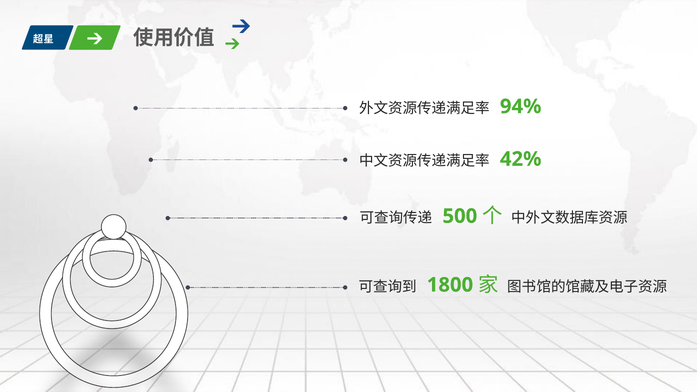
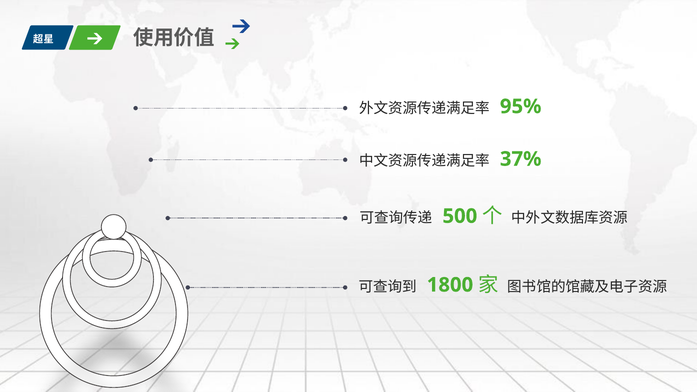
94%: 94% -> 95% (521, 106)
42%: 42% -> 37% (521, 159)
